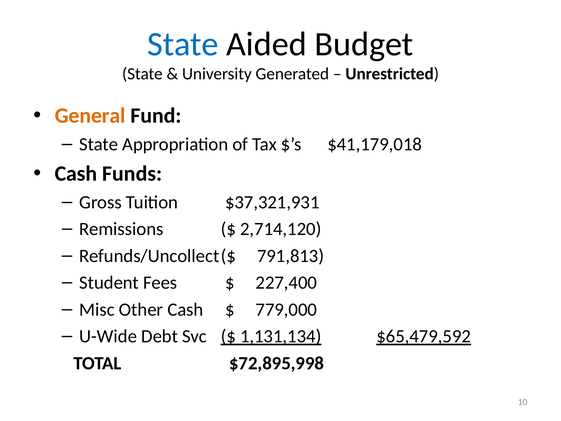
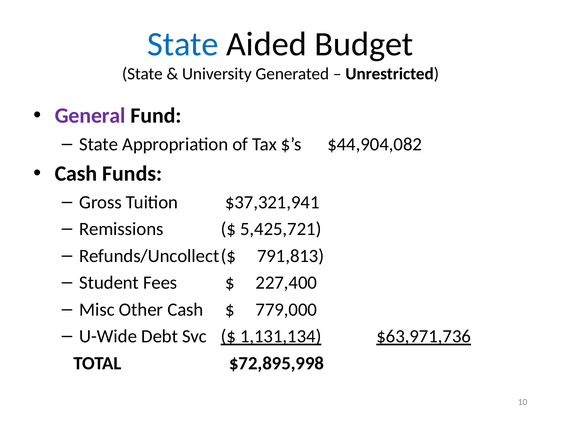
General colour: orange -> purple (90, 116)
$41,179,018: $41,179,018 -> $44,904,082 (375, 144)
$37,321,931: $37,321,931 -> $37,321,941 (272, 202)
2,714,120: 2,714,120 -> 5,425,721 (281, 229)
$65,479,592: $65,479,592 -> $63,971,736 (424, 336)
